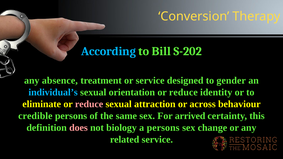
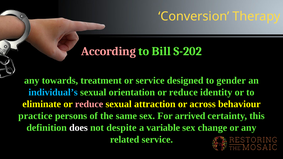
According colour: light blue -> pink (108, 51)
absence: absence -> towards (60, 81)
credible: credible -> practice (35, 116)
does colour: pink -> white (78, 128)
biology: biology -> despite (121, 128)
a persons: persons -> variable (163, 128)
